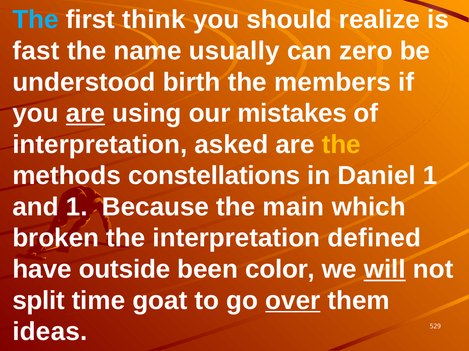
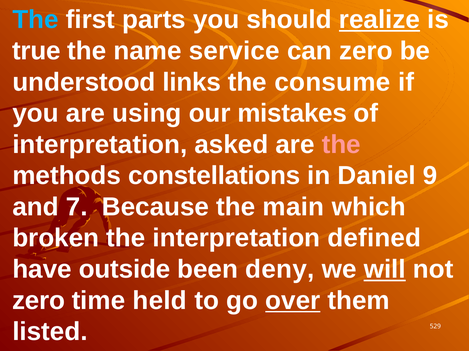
think: think -> parts (154, 20)
realize underline: none -> present (379, 20)
fast: fast -> true (36, 51)
usually: usually -> service (234, 51)
birth: birth -> links (192, 82)
members: members -> consume (332, 82)
are underline: present -> none (85, 114)
the colour: yellow -> pink (341, 145)
Daniel 1: 1 -> 9 (430, 176)
and 1: 1 -> 7 (77, 207)
color: color -> deny (280, 270)
split: split -> zero (39, 301)
goat: goat -> held (160, 301)
ideas: ideas -> listed (50, 332)
